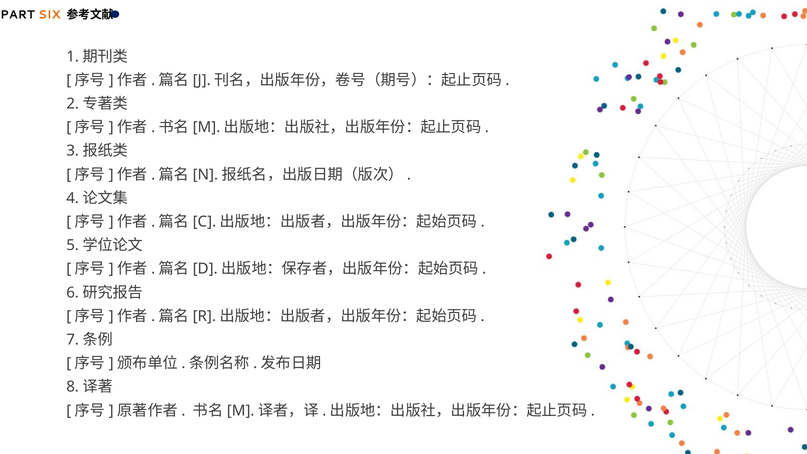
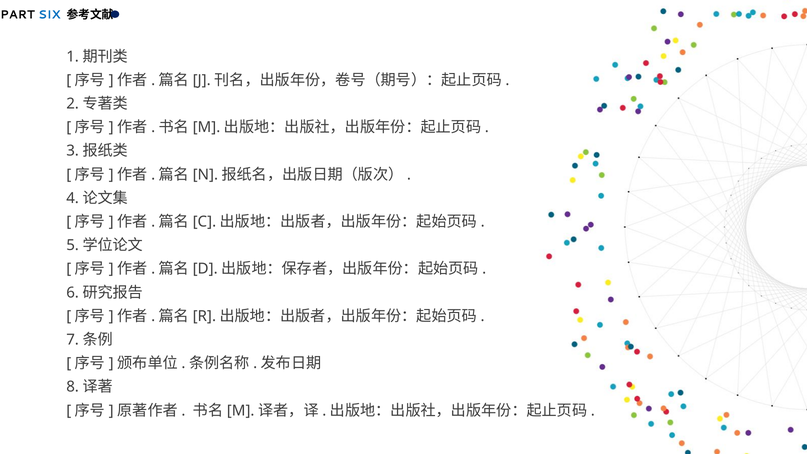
SIX colour: orange -> blue (49, 15)
